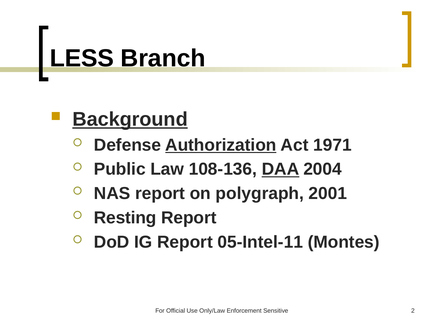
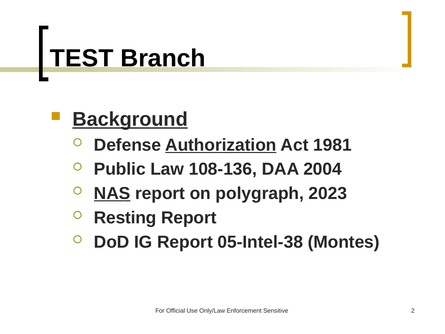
LESS: LESS -> TEST (82, 58)
1971: 1971 -> 1981 (332, 145)
DAA underline: present -> none (280, 169)
NAS underline: none -> present (112, 193)
2001: 2001 -> 2023 (328, 193)
05-Intel-11: 05-Intel-11 -> 05-Intel-38 (260, 242)
